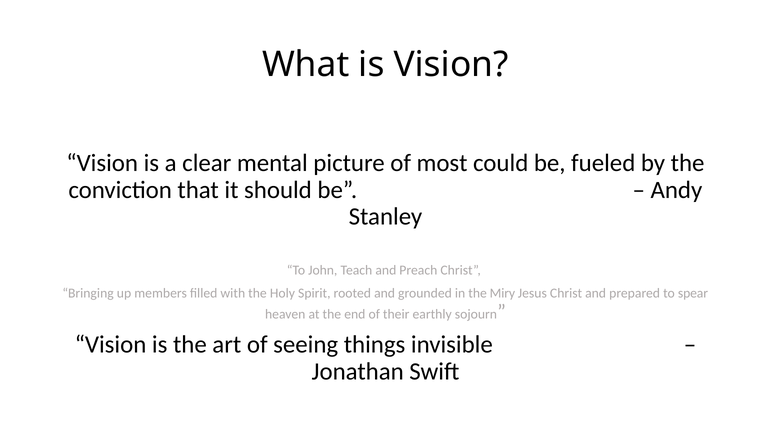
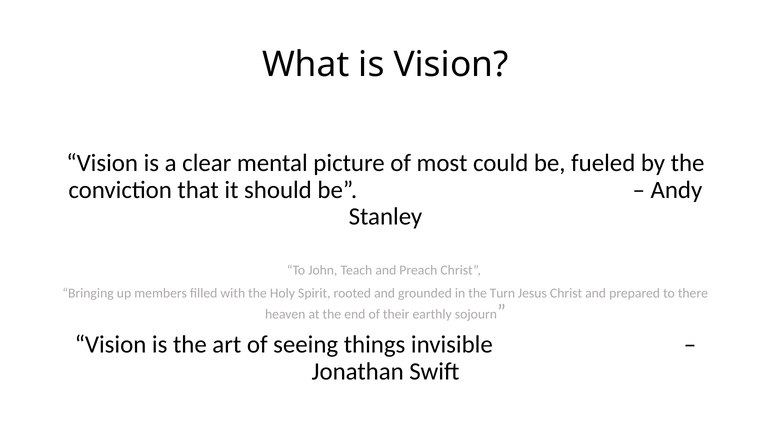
Miry: Miry -> Turn (502, 293)
spear: spear -> there (693, 293)
